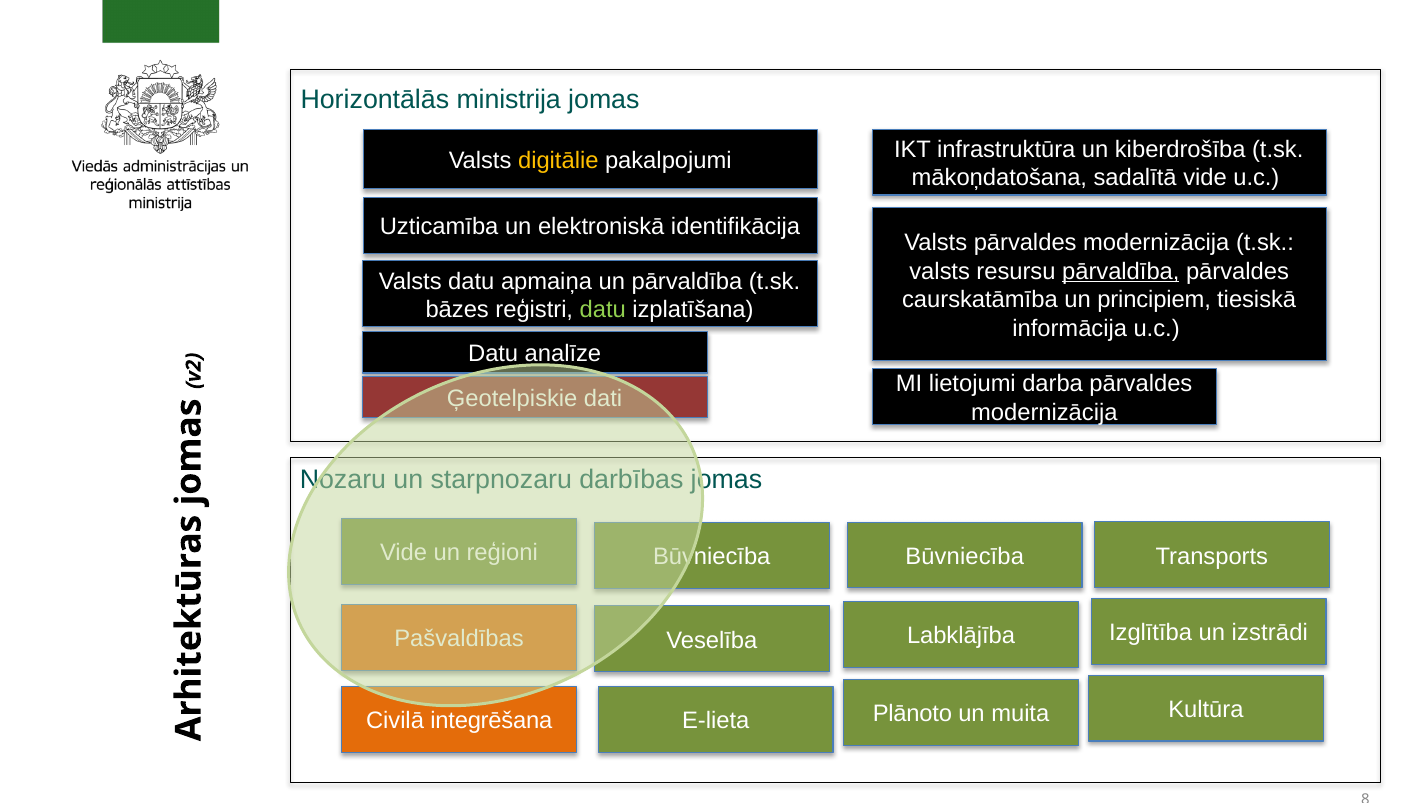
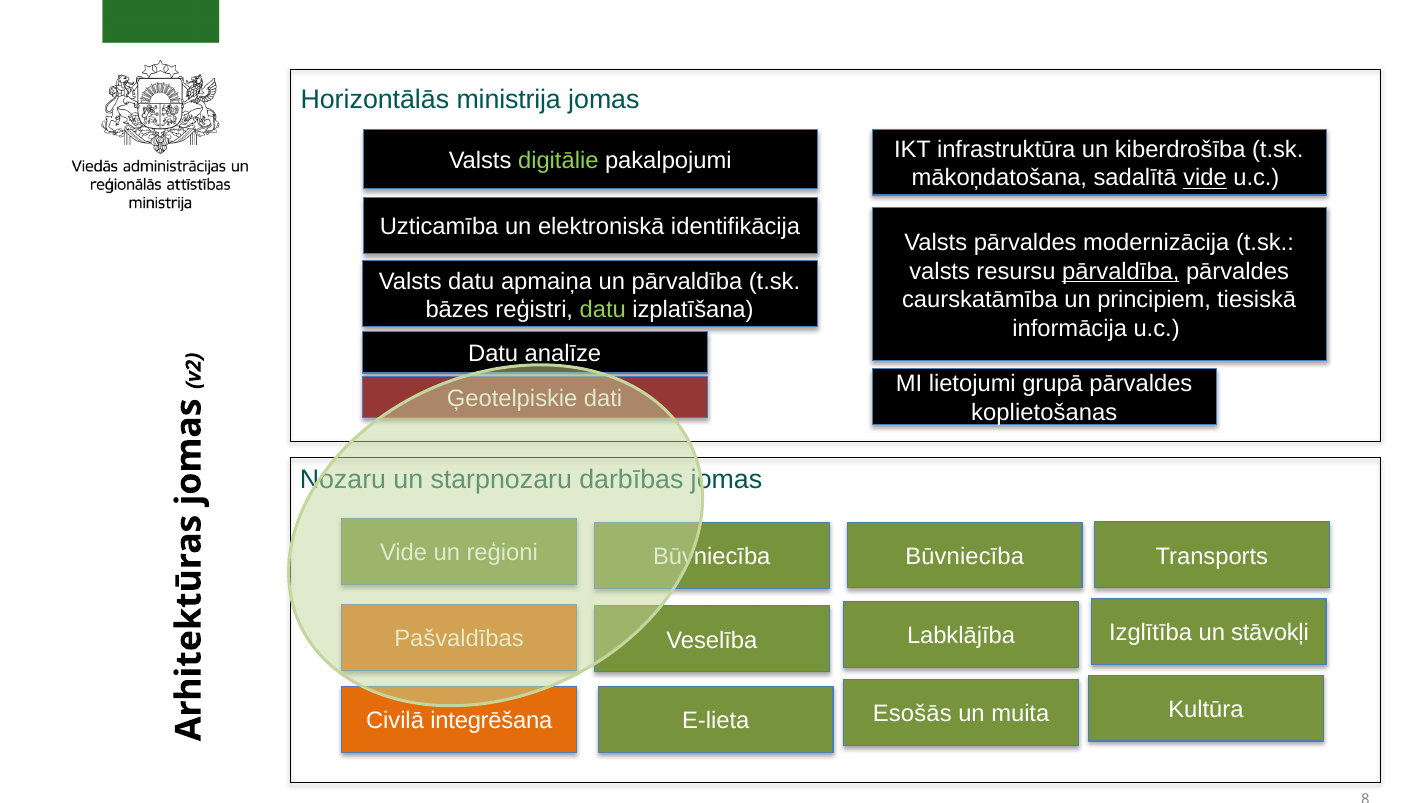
digitālie colour: yellow -> light green (558, 161)
vide underline: none -> present (1205, 178)
darba: darba -> grupā (1053, 384)
modernizācija: modernizācija -> koplietošanas (1044, 413)
izstrādi: izstrādi -> stāvokļi (1270, 633)
Plānoto: Plānoto -> Esošās (912, 714)
